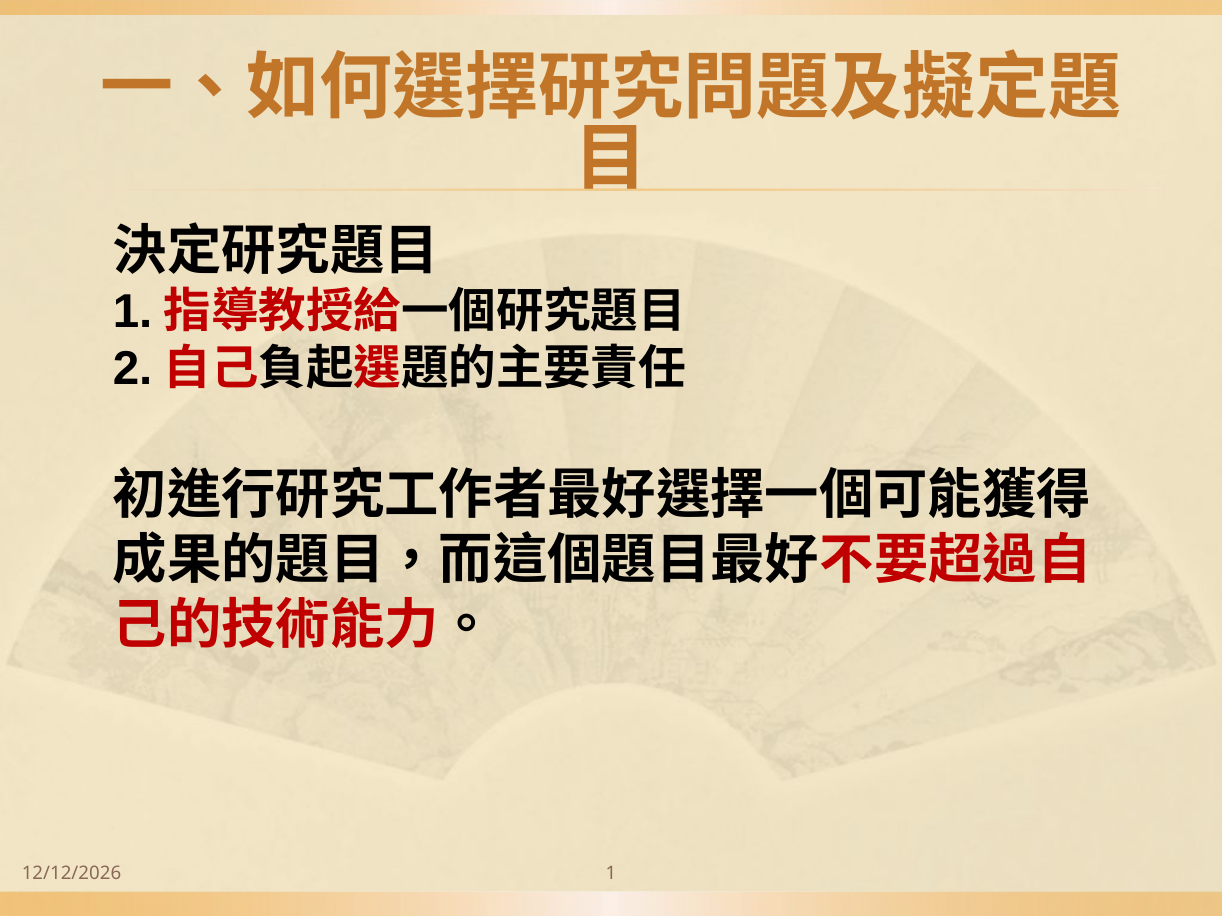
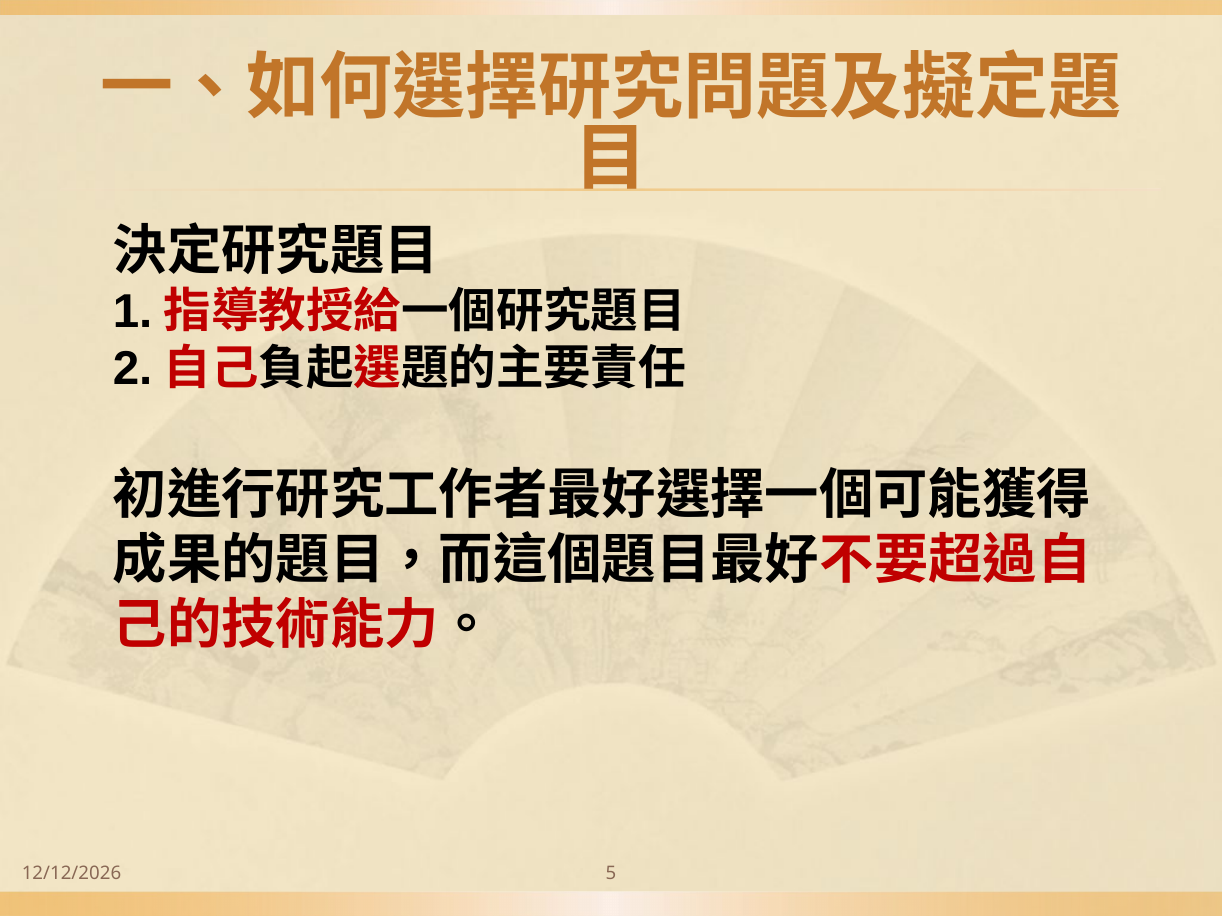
1: 1 -> 5 (611, 874)
